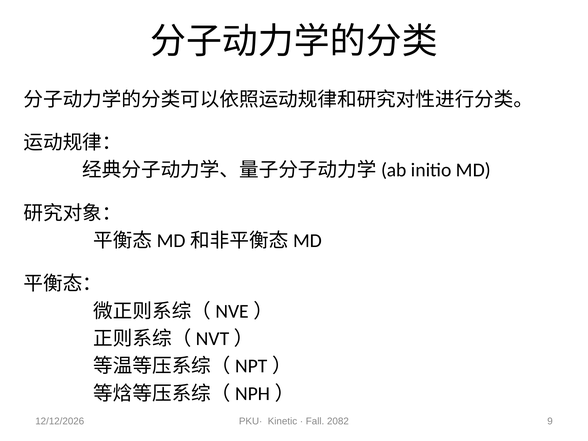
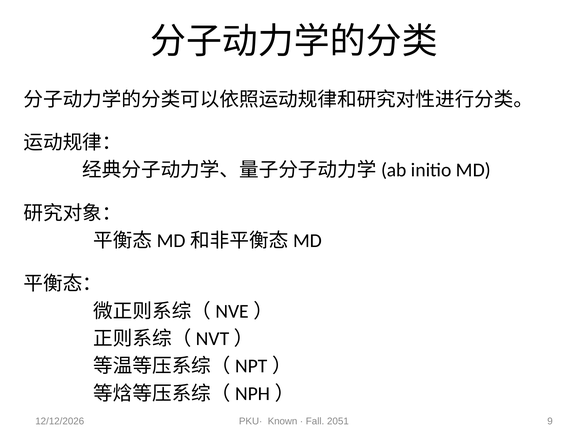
Kinetic: Kinetic -> Known (283, 421)
2082: 2082 -> 2051 (338, 421)
